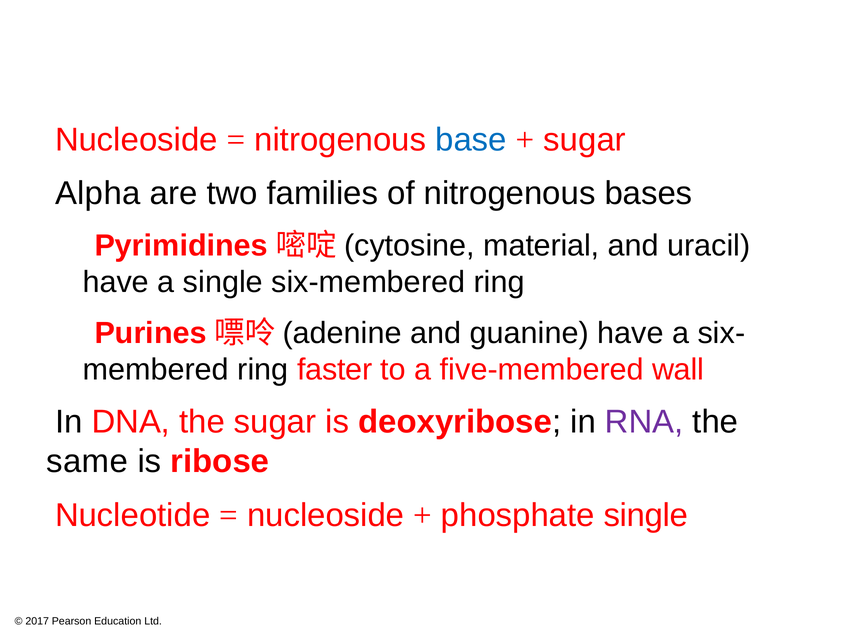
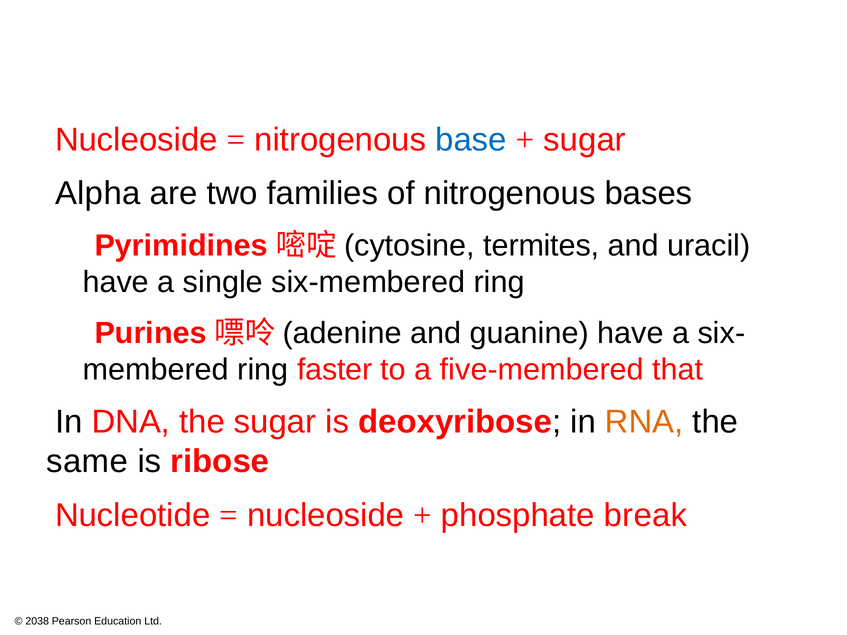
material: material -> termites (541, 246)
wall: wall -> that (678, 370)
RNA colour: purple -> orange (644, 422)
phosphate single: single -> break (646, 515)
2017: 2017 -> 2038 (37, 622)
